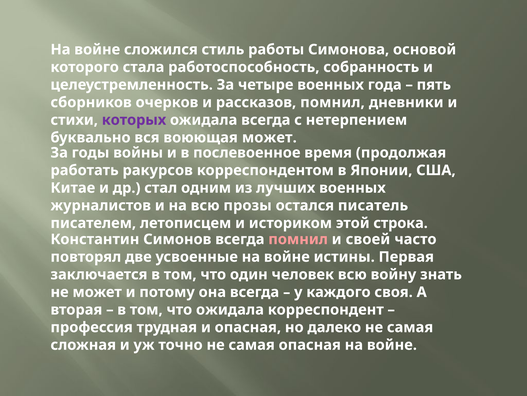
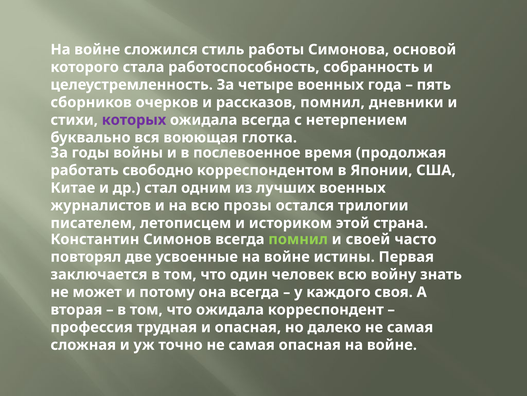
воюющая может: может -> глотка (269, 137)
ракурсов: ракурсов -> свободно (158, 170)
писатель: писатель -> трилогии (373, 205)
строка: строка -> страна (401, 223)
помнил colour: pink -> light green (298, 239)
